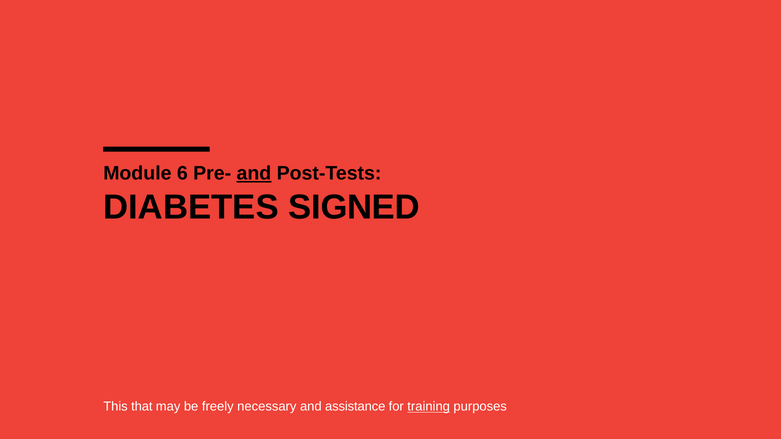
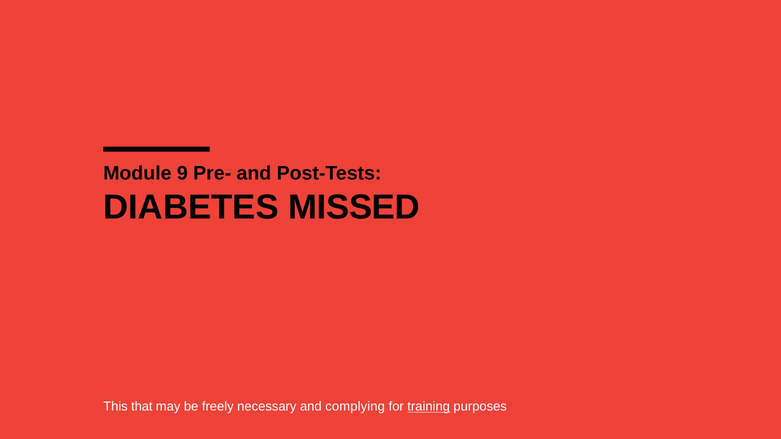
6: 6 -> 9 (182, 173)
and underline: present -> none (254, 173)
SIGNED: SIGNED -> MISSED (354, 208)
assistance: assistance -> complying (355, 407)
